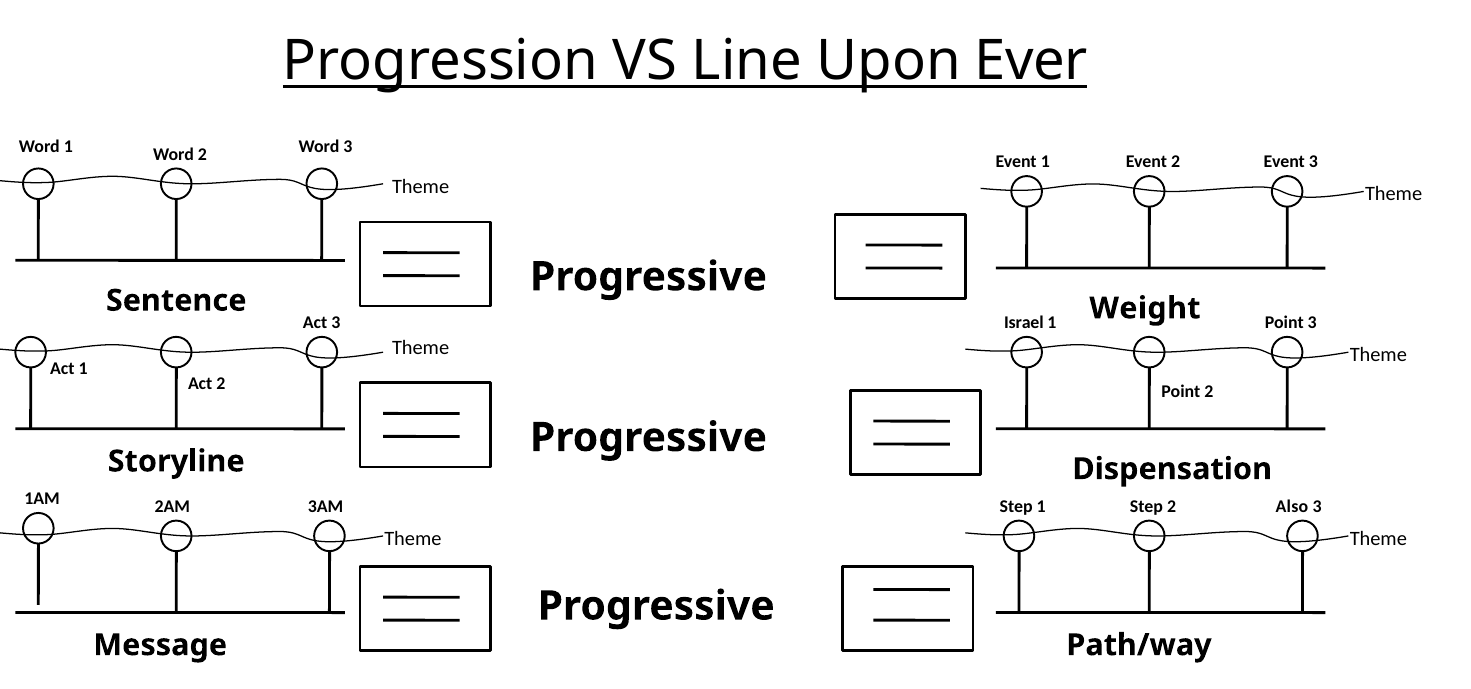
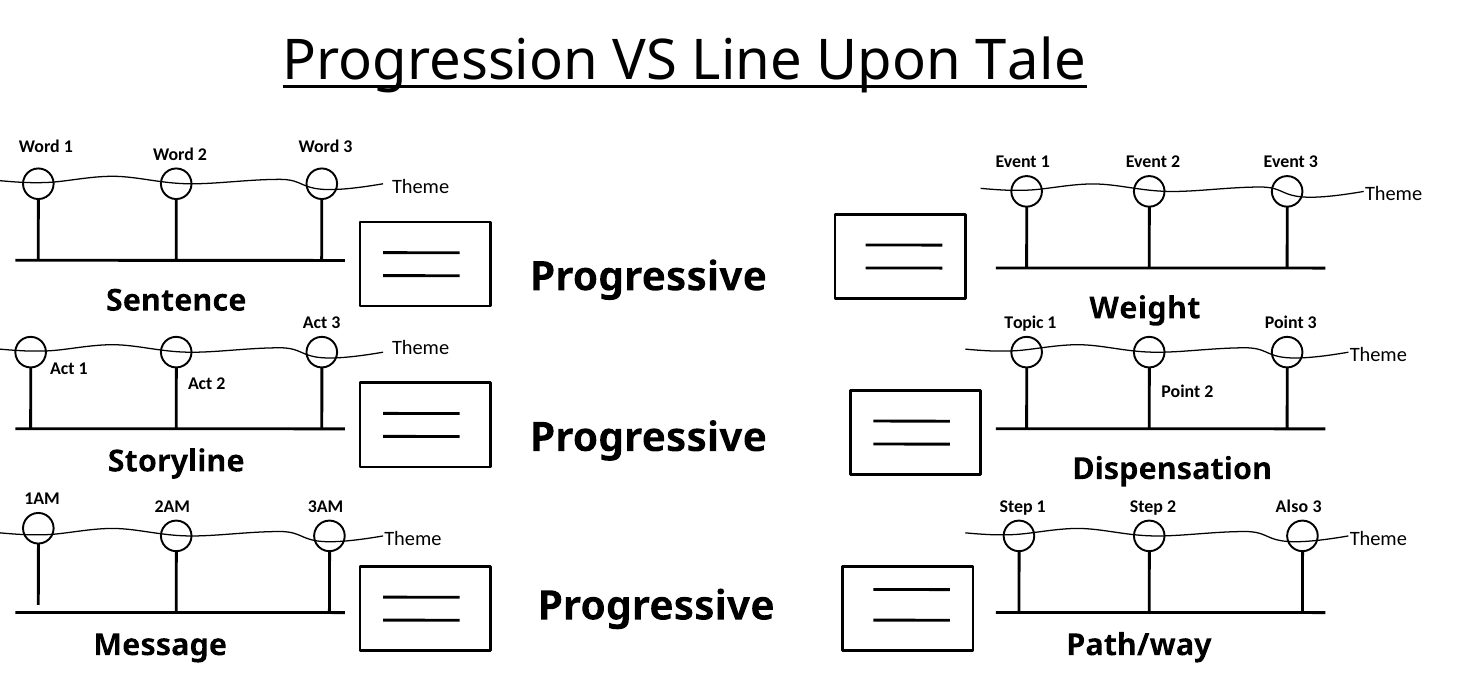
Ever: Ever -> Tale (1031, 61)
Israel: Israel -> Topic (1024, 323)
